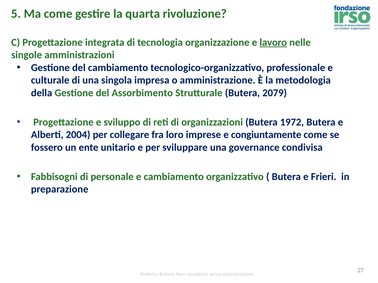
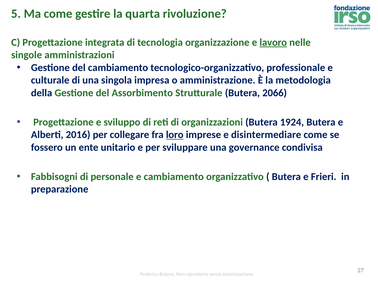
2079: 2079 -> 2066 (275, 93)
1972: 1972 -> 1924 (292, 122)
2004: 2004 -> 2016 (78, 135)
loro underline: none -> present (175, 135)
congiuntamente: congiuntamente -> disintermediare (266, 135)
